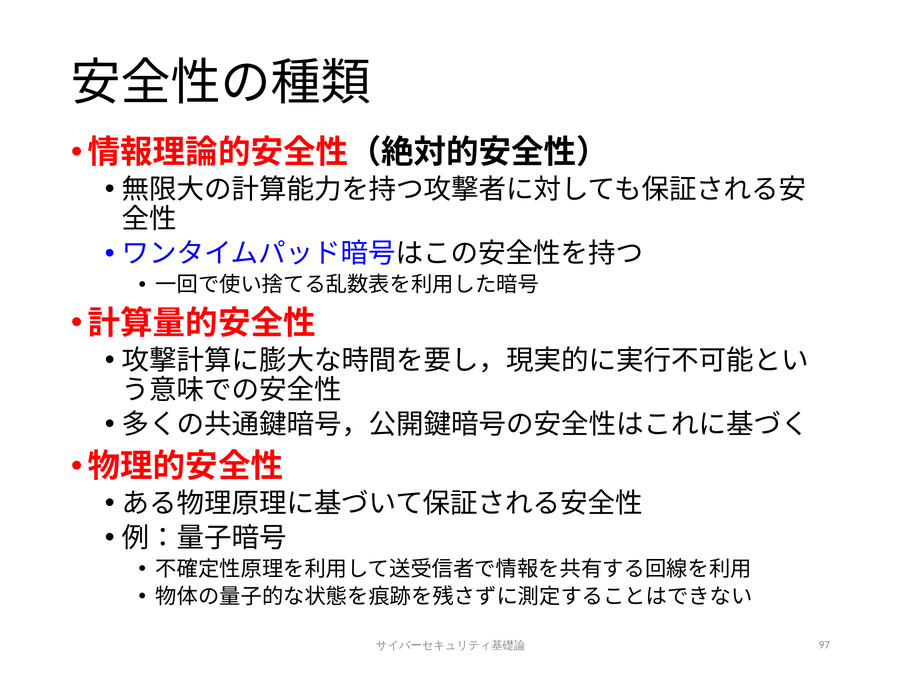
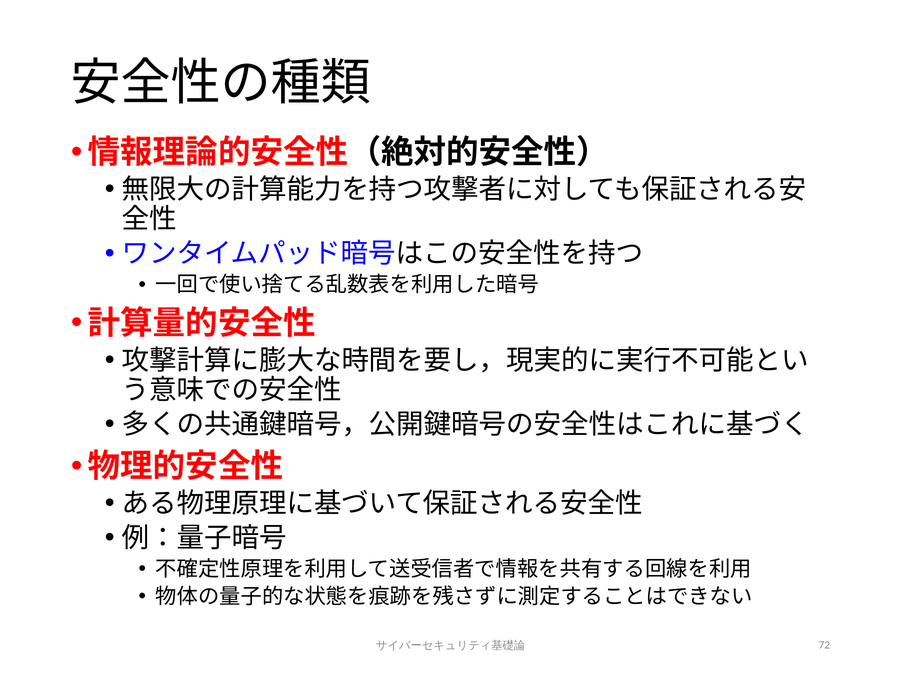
97: 97 -> 72 (824, 645)
